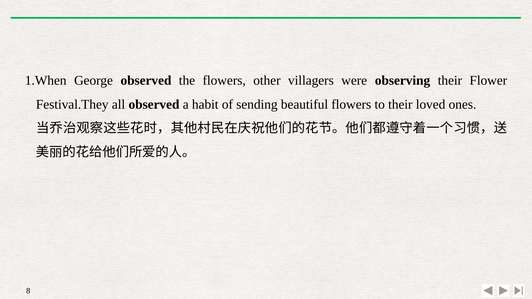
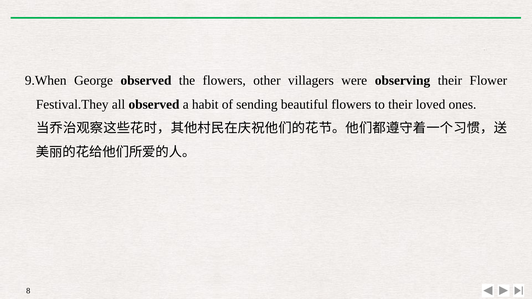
1.When: 1.When -> 9.When (46, 81)
